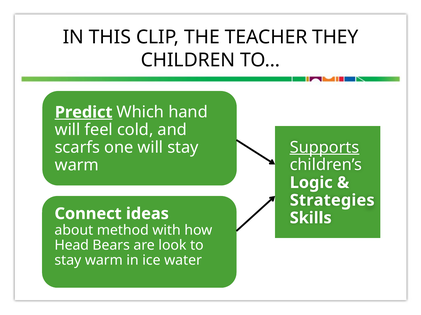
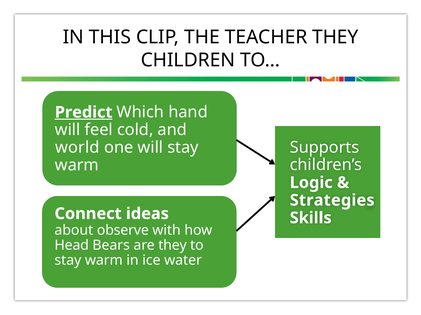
Supports underline: present -> none (324, 148)
scarfs: scarfs -> world (77, 148)
method: method -> observe (123, 231)
are look: look -> they (172, 246)
